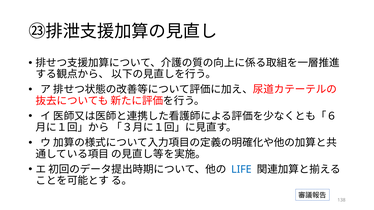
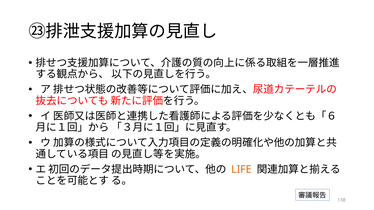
LIFE colour: blue -> orange (241, 170)
